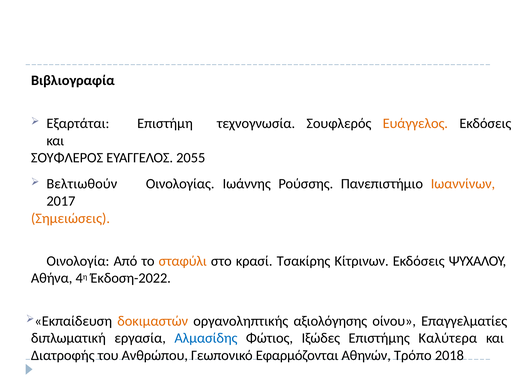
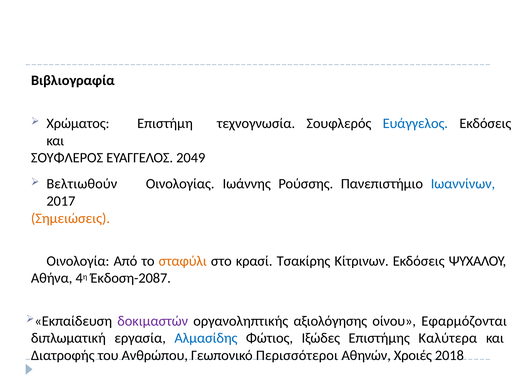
Εξαρτάται: Εξαρτάται -> Χρώματος (78, 123)
Ευάγγελος colour: orange -> blue (415, 123)
2055: 2055 -> 2049 (191, 158)
Ιωαννίνων colour: orange -> blue (463, 184)
Έκδοση-2022: Έκδοση-2022 -> Έκδοση-2087 (131, 278)
δοκιμαστών colour: orange -> purple (153, 321)
Επαγγελματίες: Επαγγελματίες -> Εφαρμόζονται (464, 321)
Εφαρμόζονται: Εφαρμόζονται -> Περισσότεροι (297, 355)
Τρόπο: Τρόπο -> Χροιές (413, 355)
